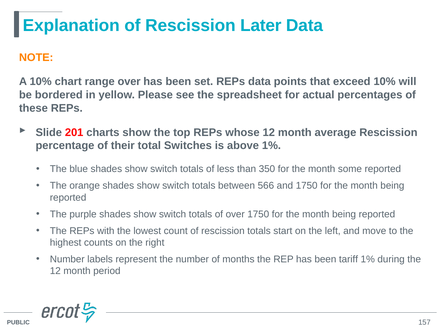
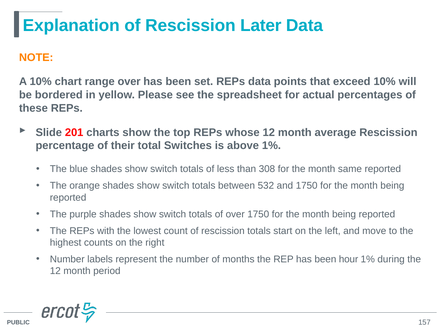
350: 350 -> 308 (267, 169)
some: some -> same (350, 169)
566: 566 -> 532 (266, 186)
tariff: tariff -> hour (349, 259)
